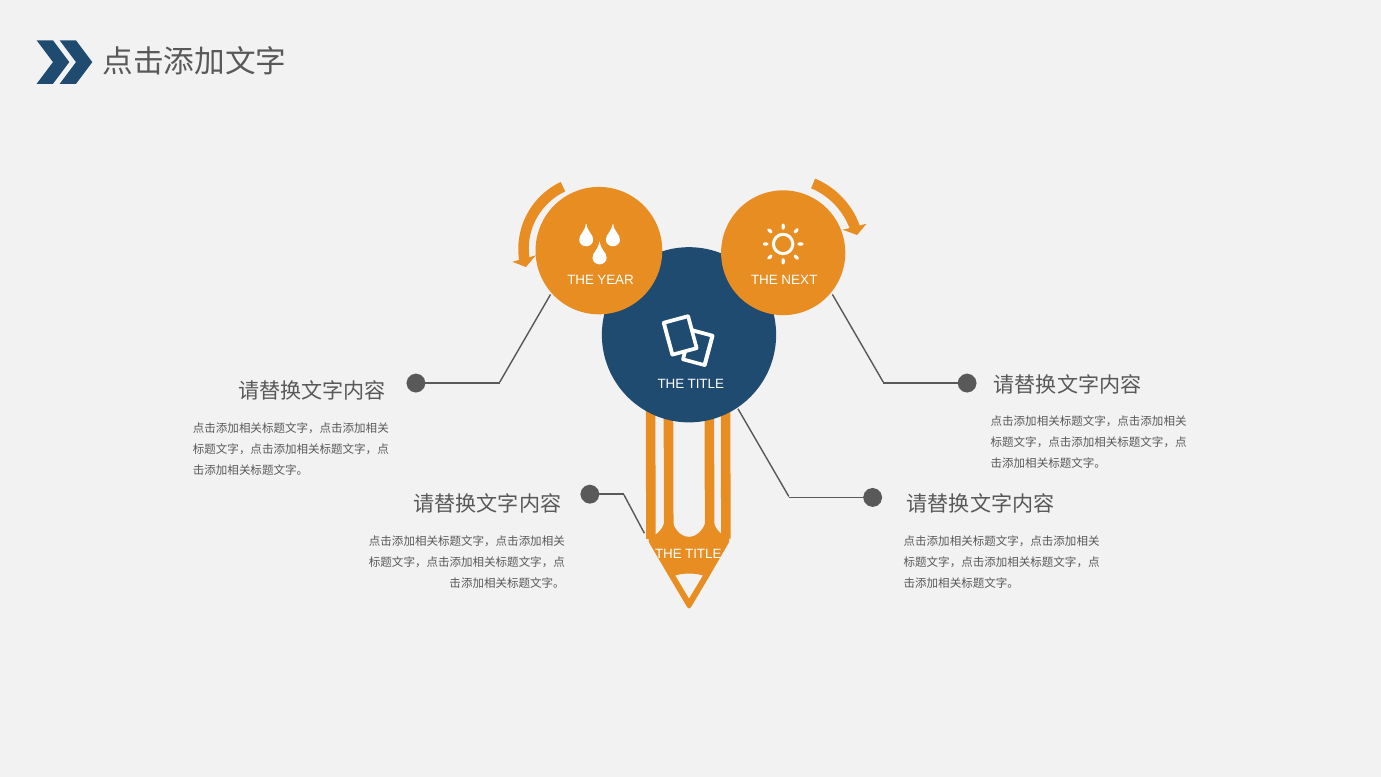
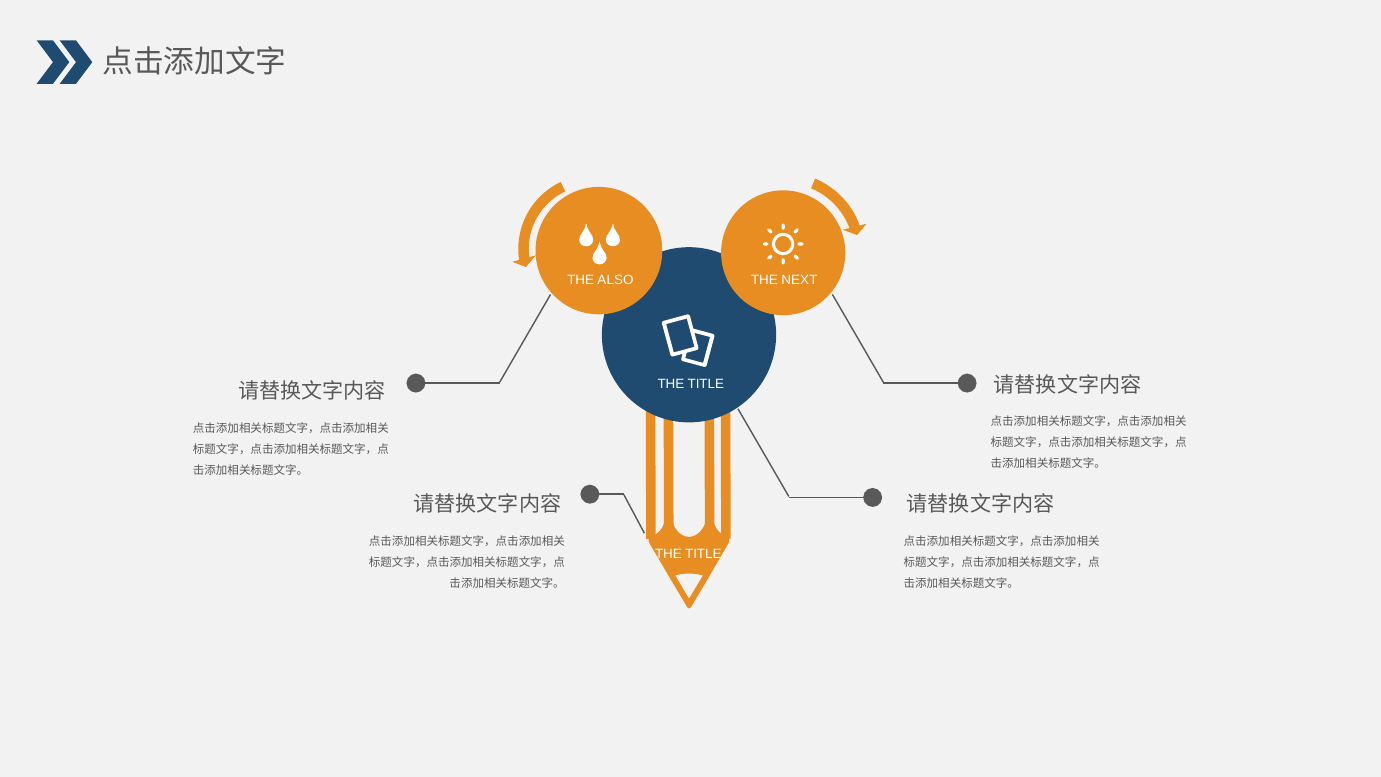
YEAR: YEAR -> ALSO (616, 280)
